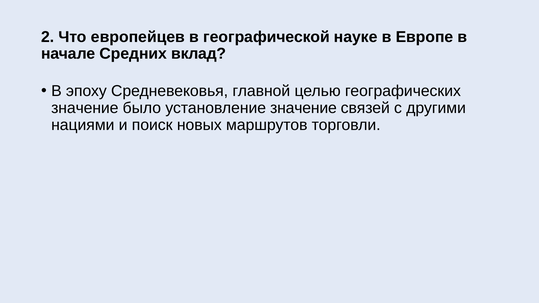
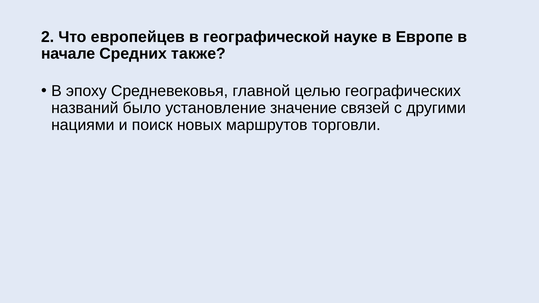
вклад: вклад -> также (199, 54)
значение: значение -> названий (85, 108)
